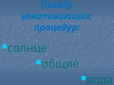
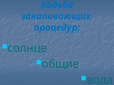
Погоду: Погоду -> Ходьба (57, 5)
